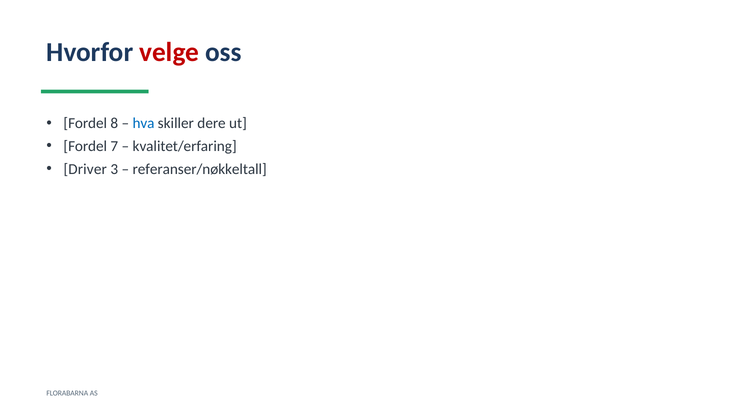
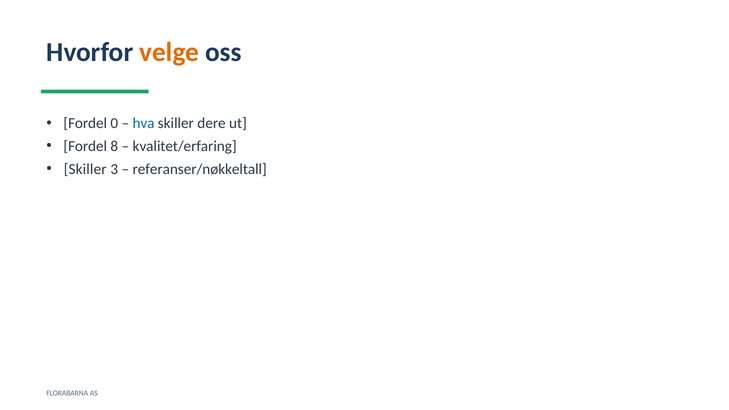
velge colour: red -> orange (169, 52)
8: 8 -> 0 (114, 123)
7: 7 -> 8 (114, 146)
Driver: Driver -> Skiller (85, 169)
